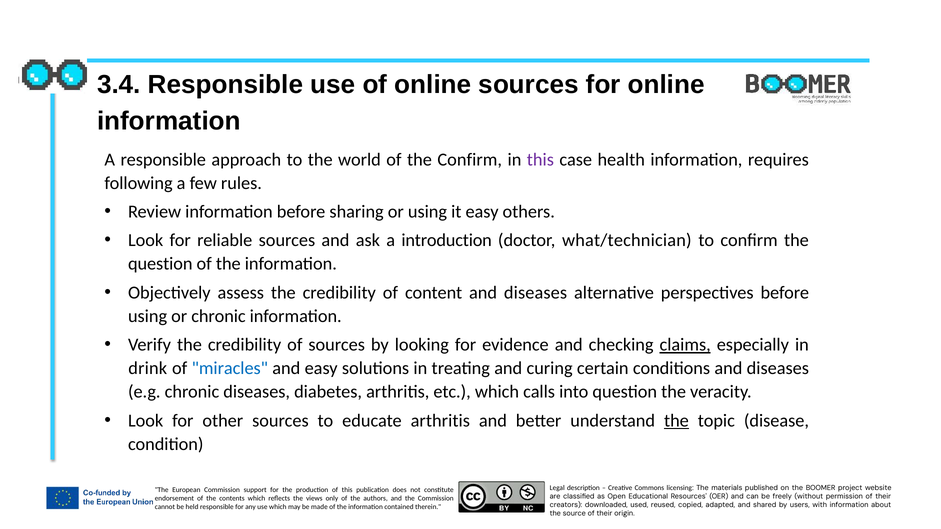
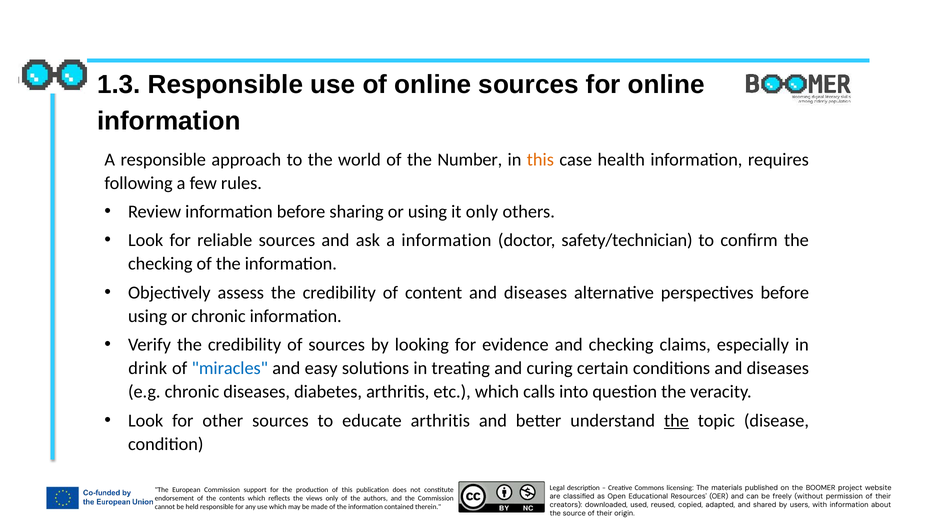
3.4: 3.4 -> 1.3 (119, 85)
the Confirm: Confirm -> Number (470, 160)
this colour: purple -> orange (540, 160)
it easy: easy -> only (482, 212)
a introduction: introduction -> information (446, 241)
what/technician: what/technician -> safety/technician (627, 241)
question: question -> checking (160, 264)
claims underline: present -> none (685, 345)
